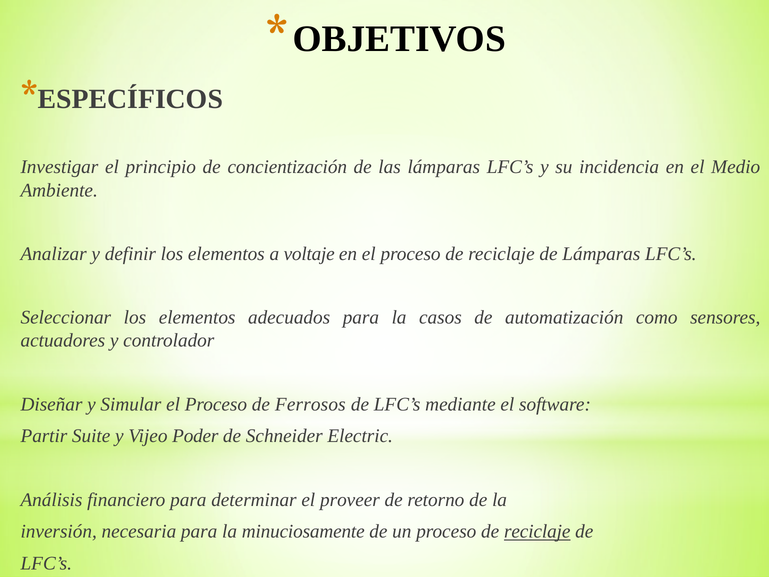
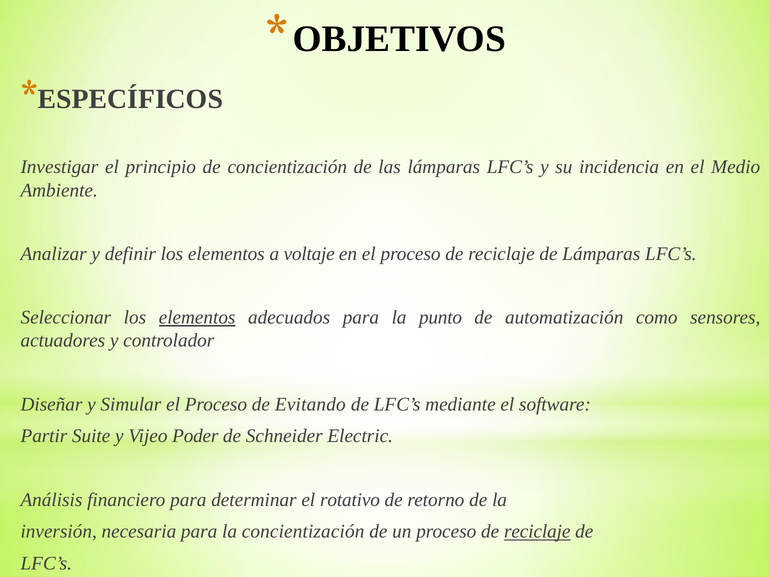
elementos underline: none -> present (197, 317)
casos: casos -> punto (441, 317)
Ferrosos: Ferrosos -> Evitando (310, 404)
proveer: proveer -> rotativo (350, 500)
la minuciosamente: minuciosamente -> concientización (303, 531)
